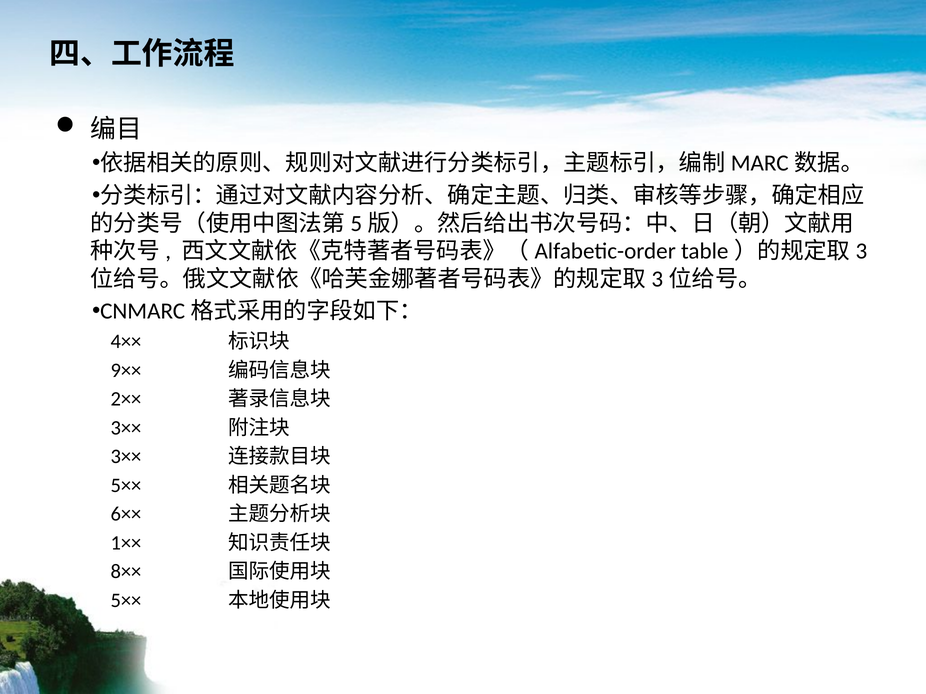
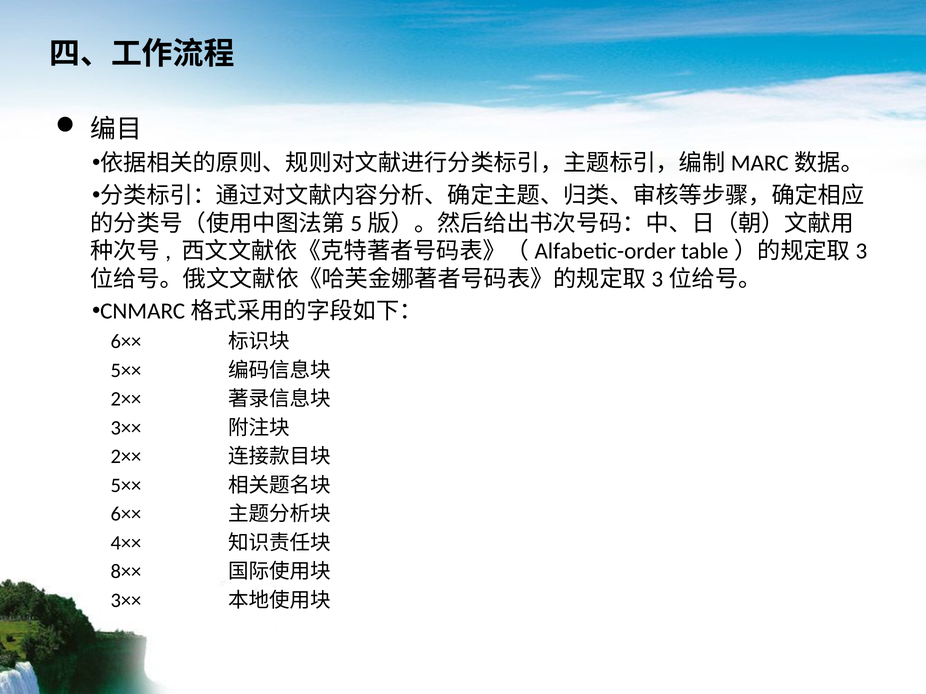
4××: 4×× -> 6×× (126, 342)
9××: 9×× -> 5×× (126, 371)
3××: 3×× -> 2×× (126, 457)
1××: 1×× -> 4×× (126, 543)
5××: 5×× -> 3×× (126, 601)
